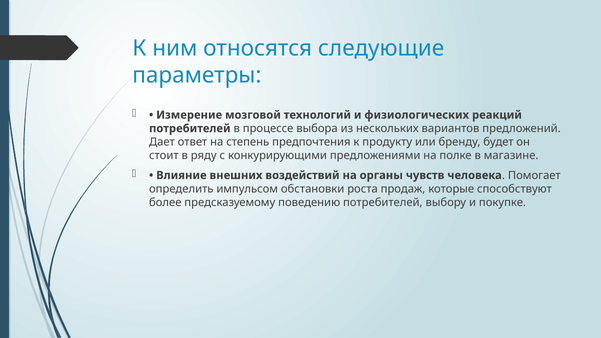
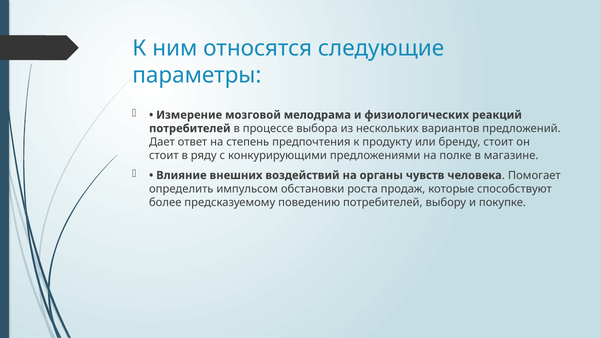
технологий: технологий -> мелодрама (317, 115)
бренду будет: будет -> стоит (498, 142)
